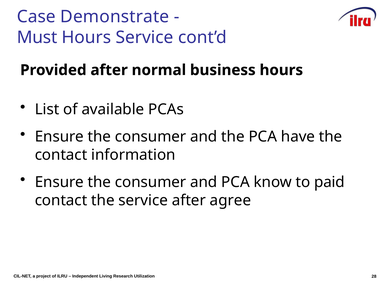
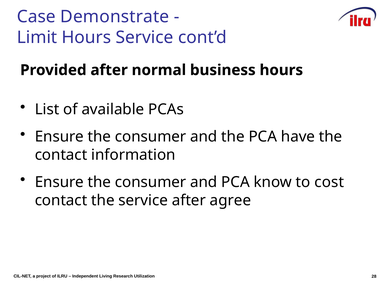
Must: Must -> Limit (37, 38)
paid: paid -> cost (329, 182)
